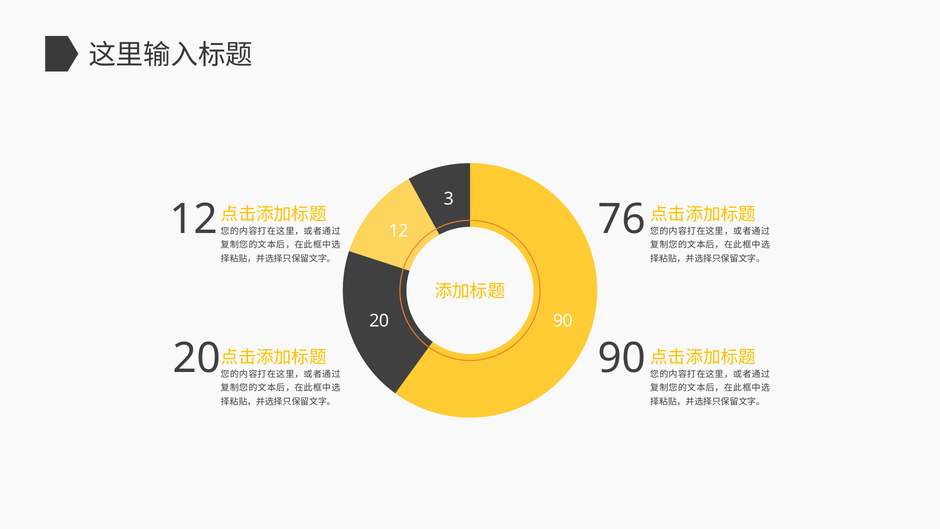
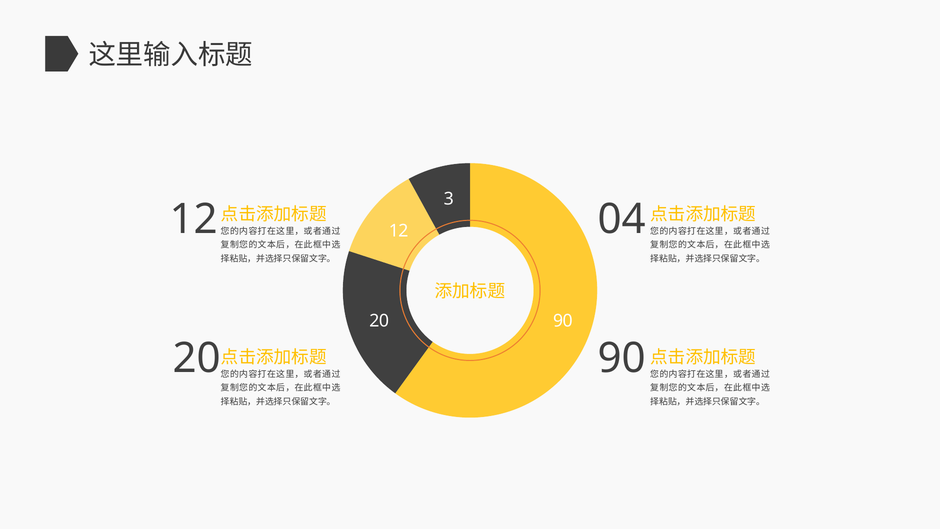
76: 76 -> 04 (622, 219)
